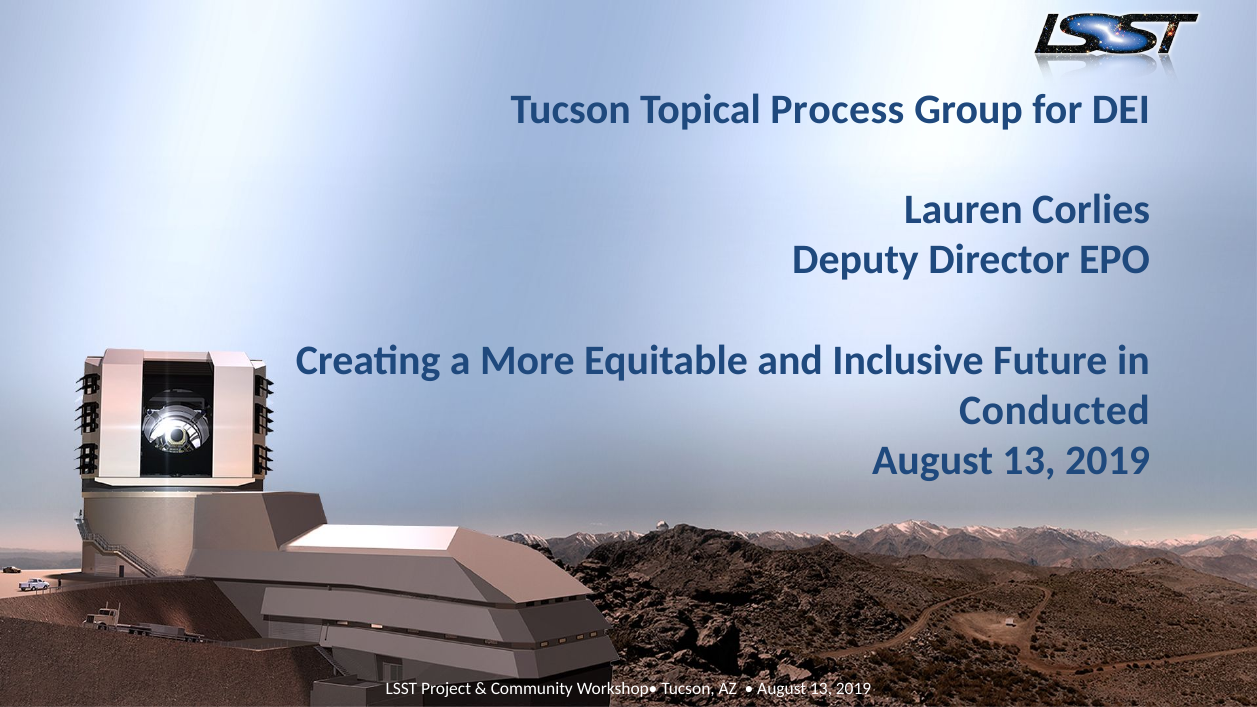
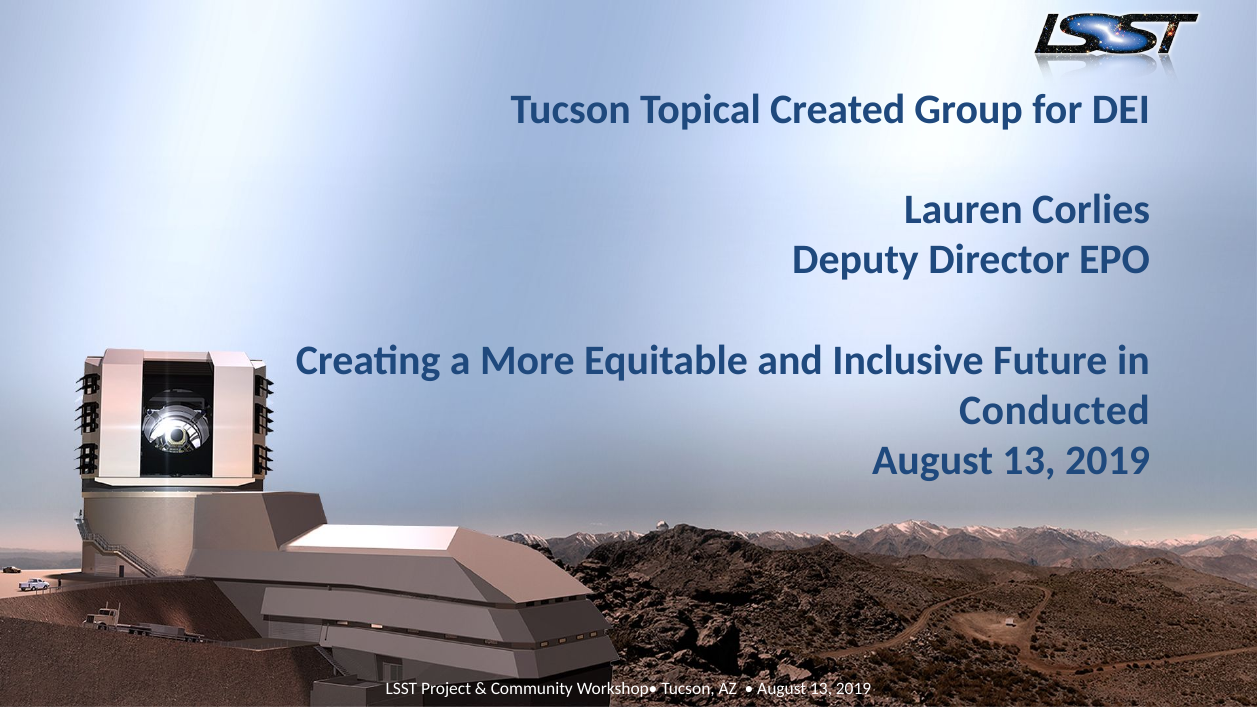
Process: Process -> Created (838, 109)
